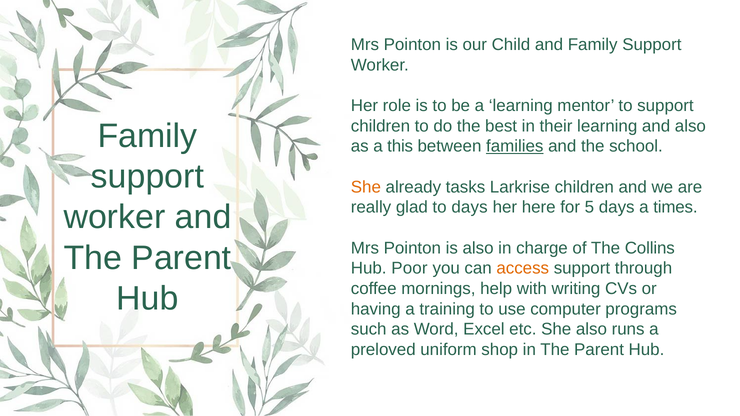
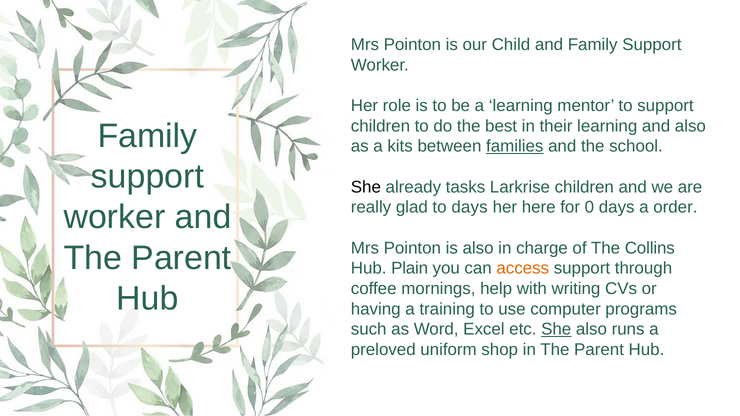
this: this -> kits (400, 146)
She colour: orange -> black (366, 187)
5: 5 -> 0 (589, 207)
times: times -> order (675, 207)
Poor: Poor -> Plain (410, 268)
She underline: none -> present (556, 330)
